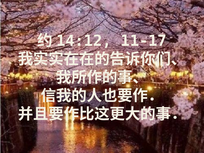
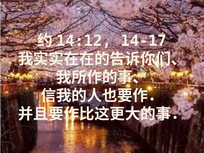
11-17: 11-17 -> 14-17 (144, 41)
